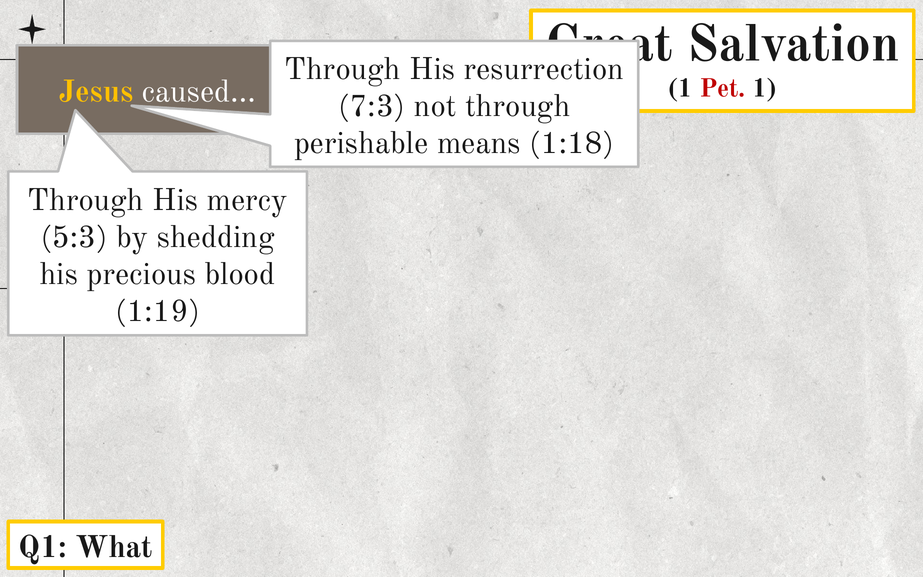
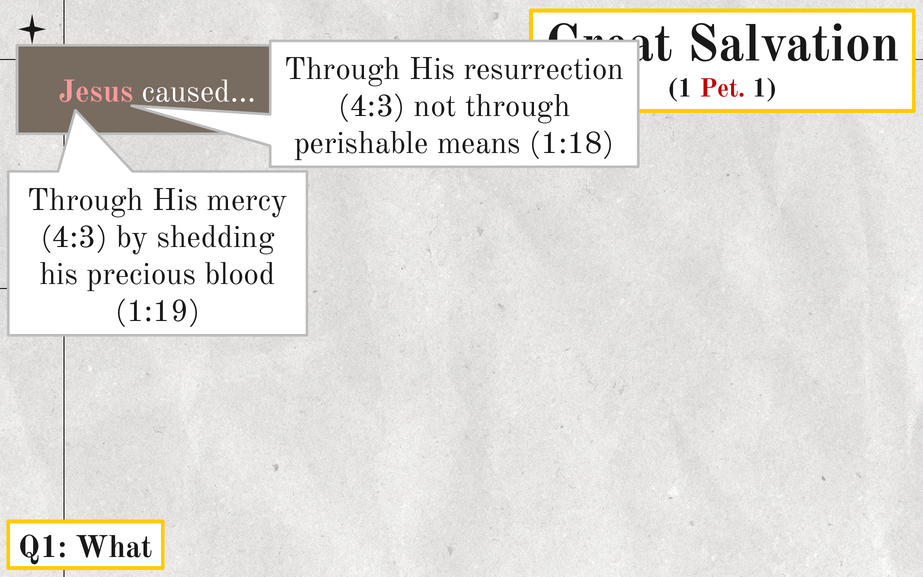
Jesus colour: yellow -> pink (96, 92)
7:3: 7:3 -> 4:3 (372, 106)
5:3: 5:3 -> 4:3 (74, 237)
